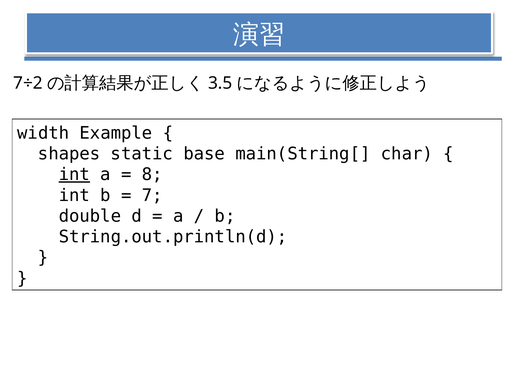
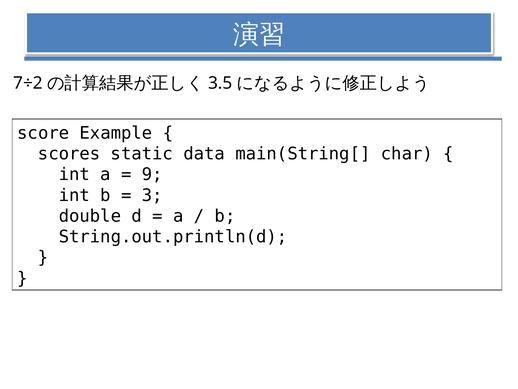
width: width -> score (43, 133)
shapes: shapes -> scores (69, 154)
base: base -> data (204, 154)
int underline: present -> none (74, 174)
8: 8 -> 9 (152, 174)
7: 7 -> 3 (152, 195)
